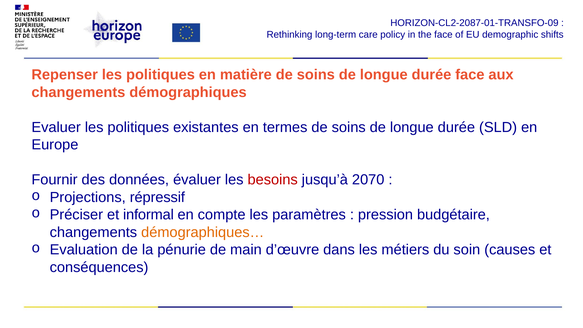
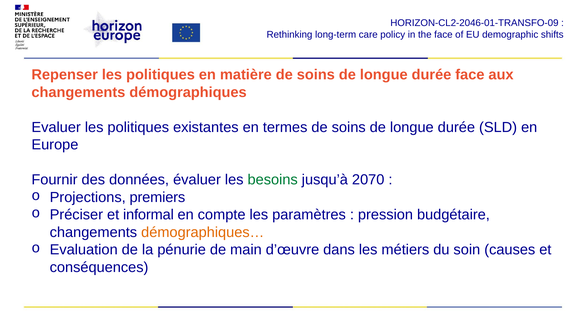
HORIZON-CL2-2087-01-TRANSFO-09: HORIZON-CL2-2087-01-TRANSFO-09 -> HORIZON-CL2-2046-01-TRANSFO-09 (474, 23)
besoins colour: red -> green (273, 180)
répressif: répressif -> premiers (157, 197)
